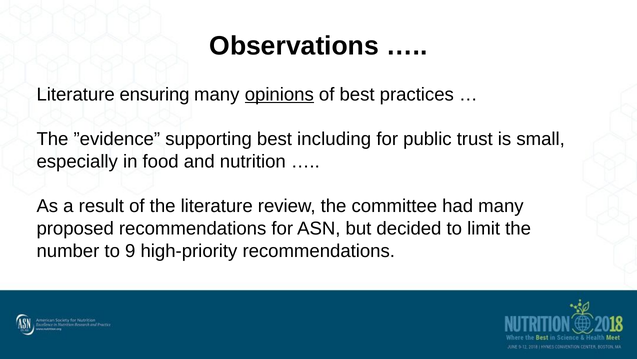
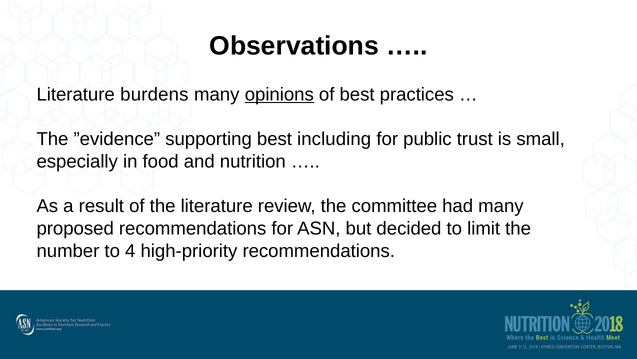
ensuring: ensuring -> burdens (154, 94)
9: 9 -> 4 (130, 251)
